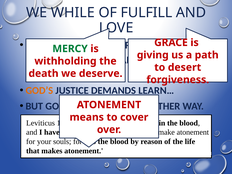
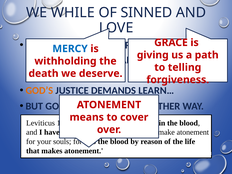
FULFILL: FULFILL -> SINNED (146, 13)
MERCY colour: green -> blue (70, 49)
desert: desert -> telling (185, 67)
